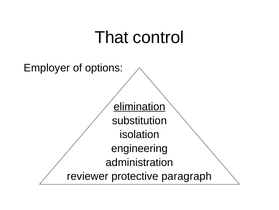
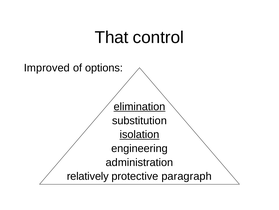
Employer: Employer -> Improved (47, 68)
isolation underline: none -> present (139, 134)
reviewer: reviewer -> relatively (88, 176)
